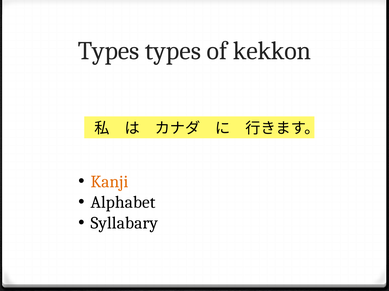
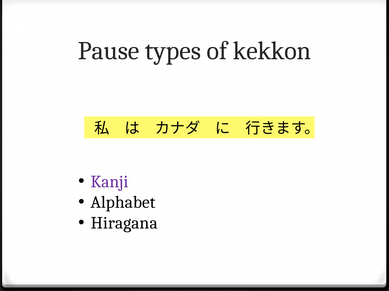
Types: Types -> Pause (109, 51)
Kanji colour: orange -> purple (109, 182)
Syllabary: Syllabary -> Hiragana (124, 224)
